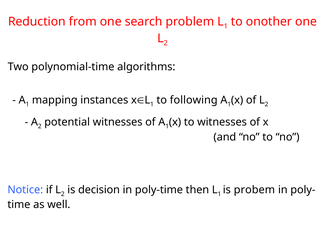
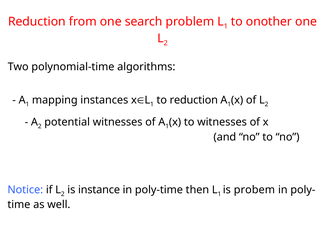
to following: following -> reduction (194, 100)
decision: decision -> instance (99, 190)
